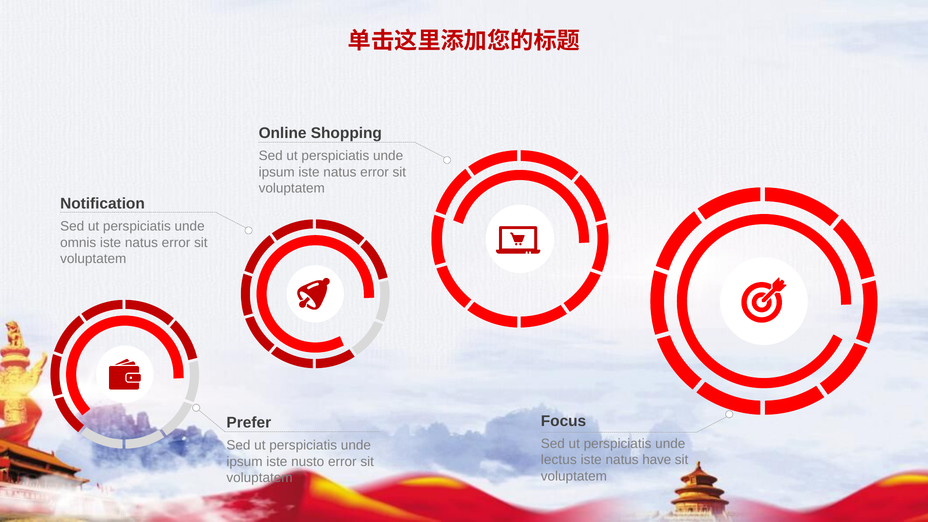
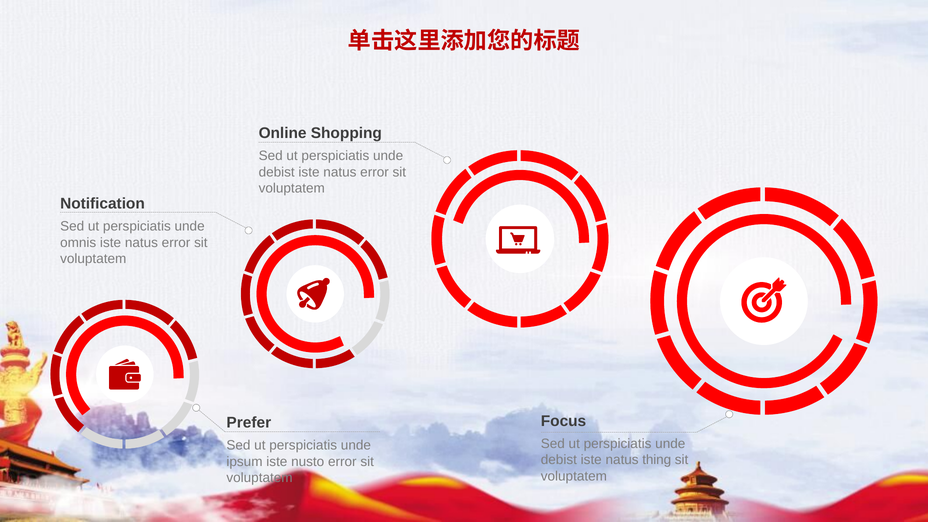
ipsum: ipsum -> debist (277, 172)
lectus: lectus -> debist (559, 460)
have: have -> thing (657, 460)
